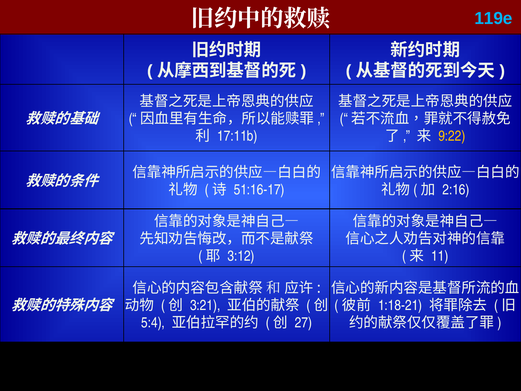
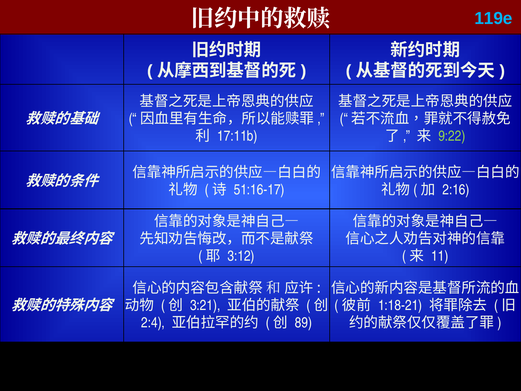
9:22 colour: yellow -> light green (452, 136)
5:4: 5:4 -> 2:4 (153, 323)
27: 27 -> 89 (303, 323)
